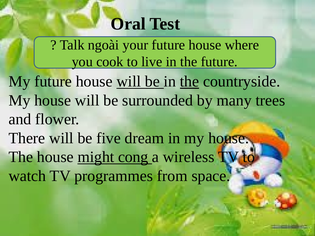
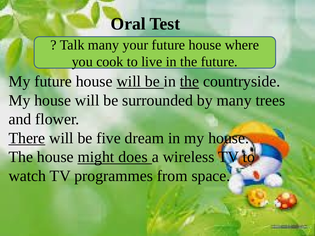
Talk ngoài: ngoài -> many (104, 45)
There underline: none -> present (27, 138)
cong: cong -> does (133, 157)
